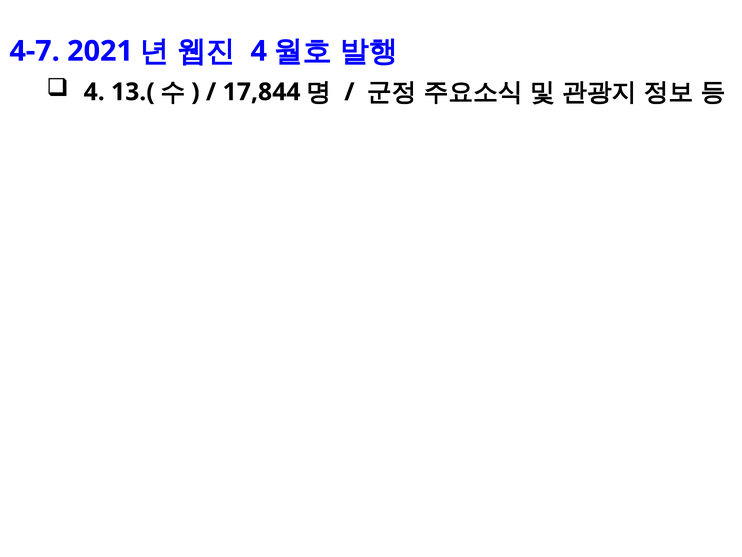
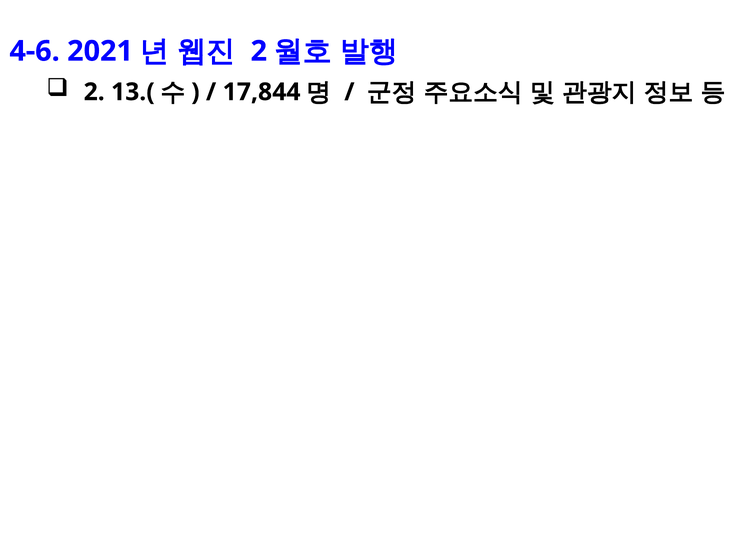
4-7: 4-7 -> 4-6 (35, 51)
4: 4 -> 2 (259, 51)
4: 4 -> 2 (94, 92)
